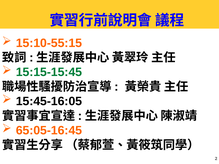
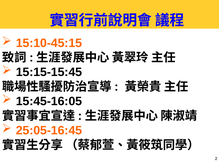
15:10-55:15: 15:10-55:15 -> 15:10-45:15 (49, 43)
15:15-15:45 colour: green -> black (49, 72)
65:05-16:45: 65:05-16:45 -> 25:05-16:45 (49, 131)
